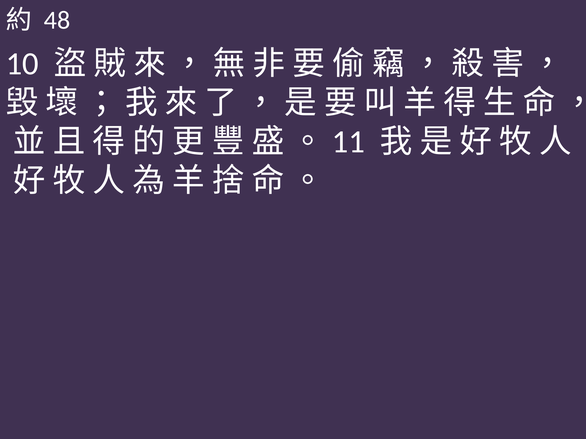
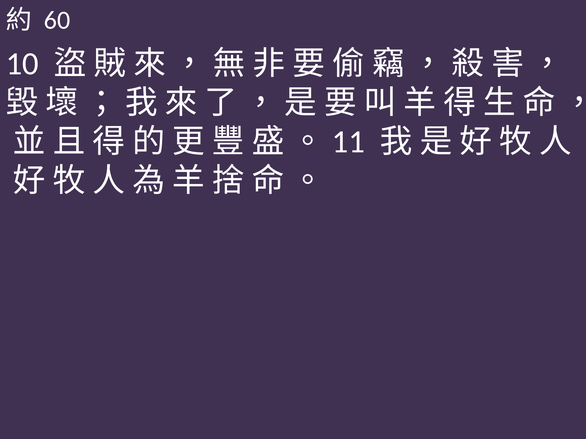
48: 48 -> 60 (57, 20)
